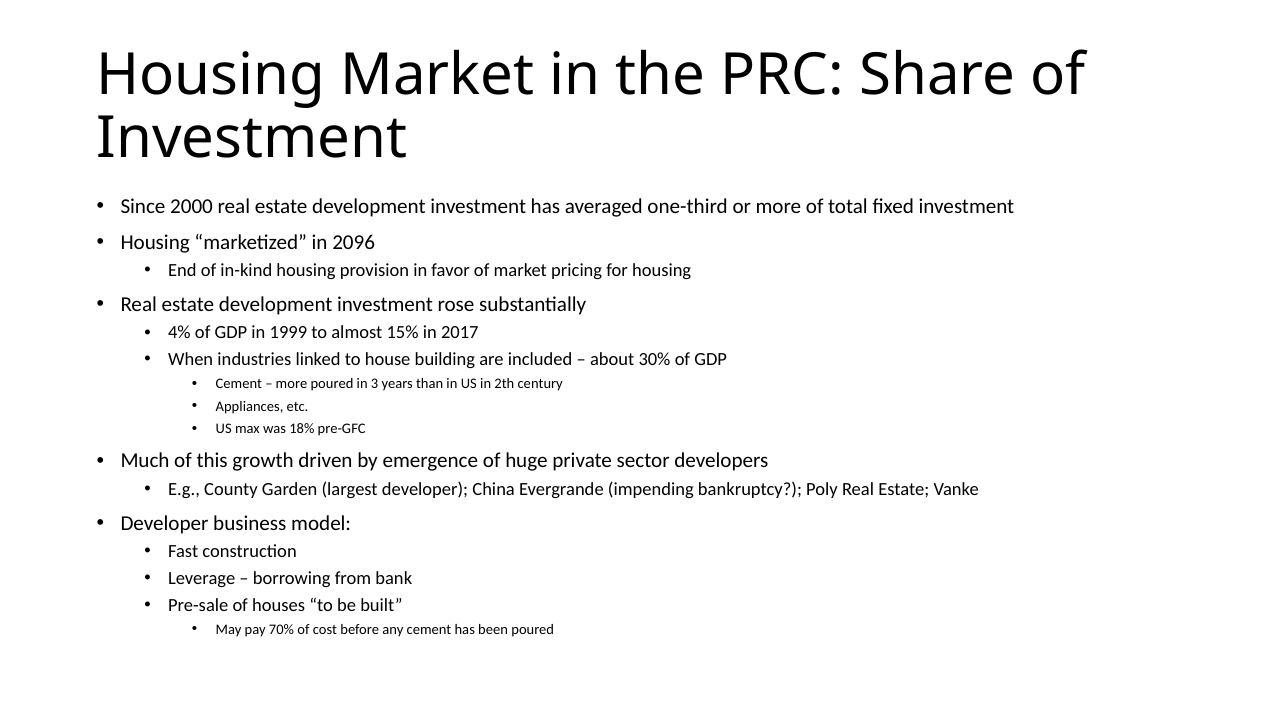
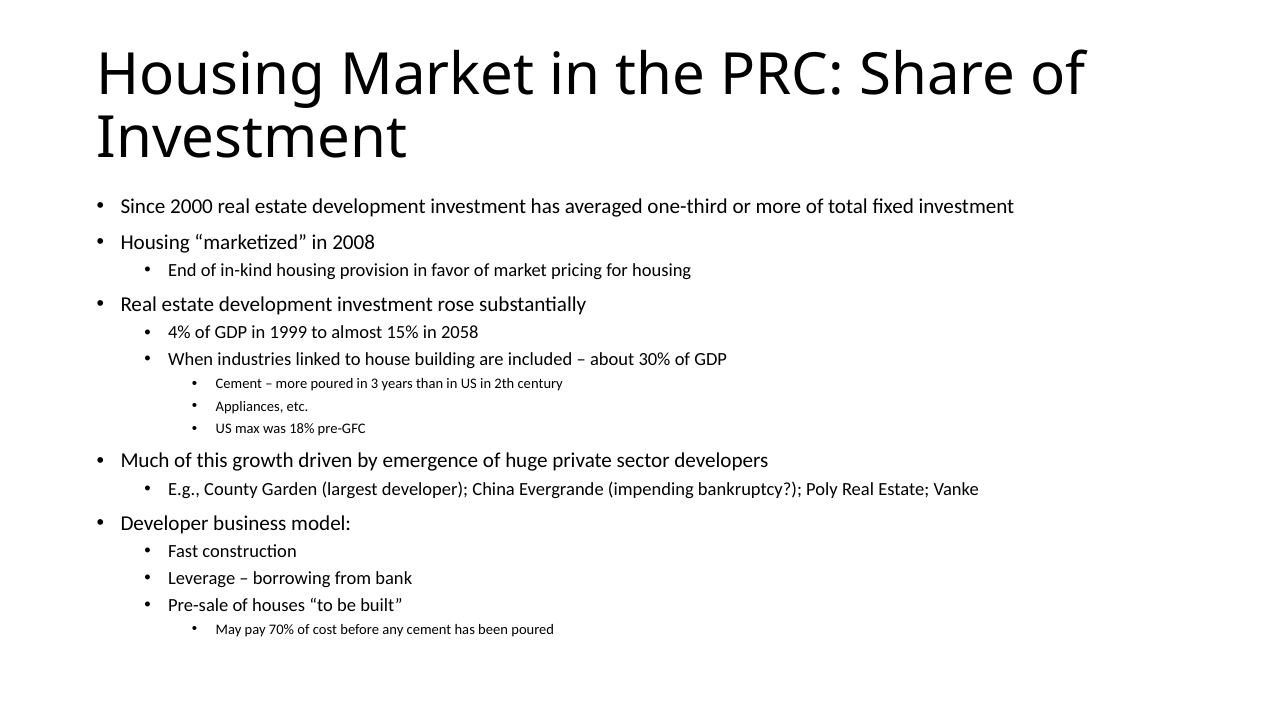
2096: 2096 -> 2008 (354, 242)
2017: 2017 -> 2058 (460, 333)
